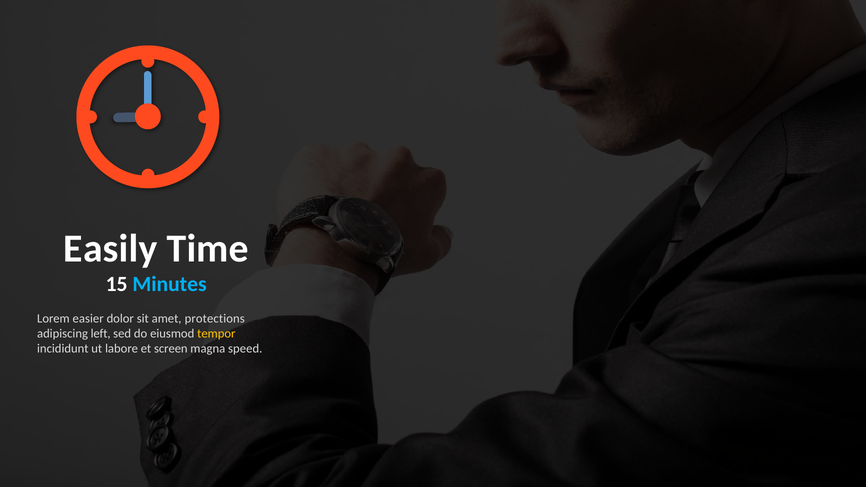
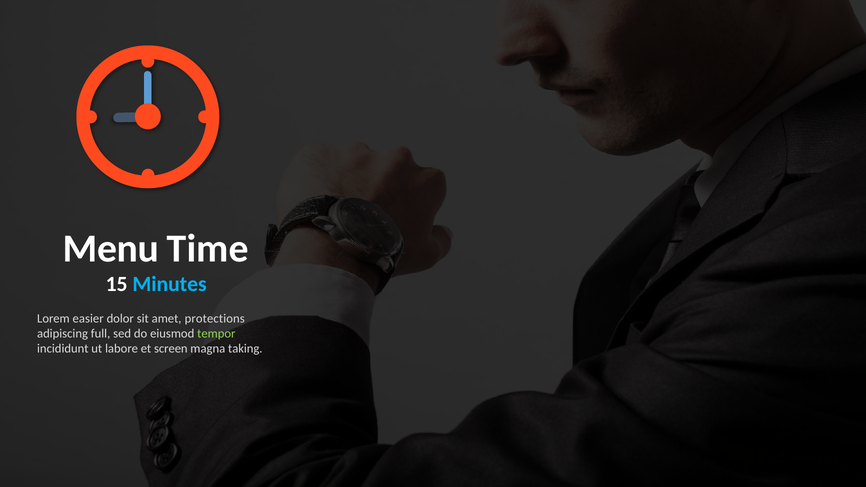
Easily: Easily -> Menu (111, 249)
left: left -> full (101, 334)
tempor colour: yellow -> light green (216, 334)
speed: speed -> taking (245, 349)
